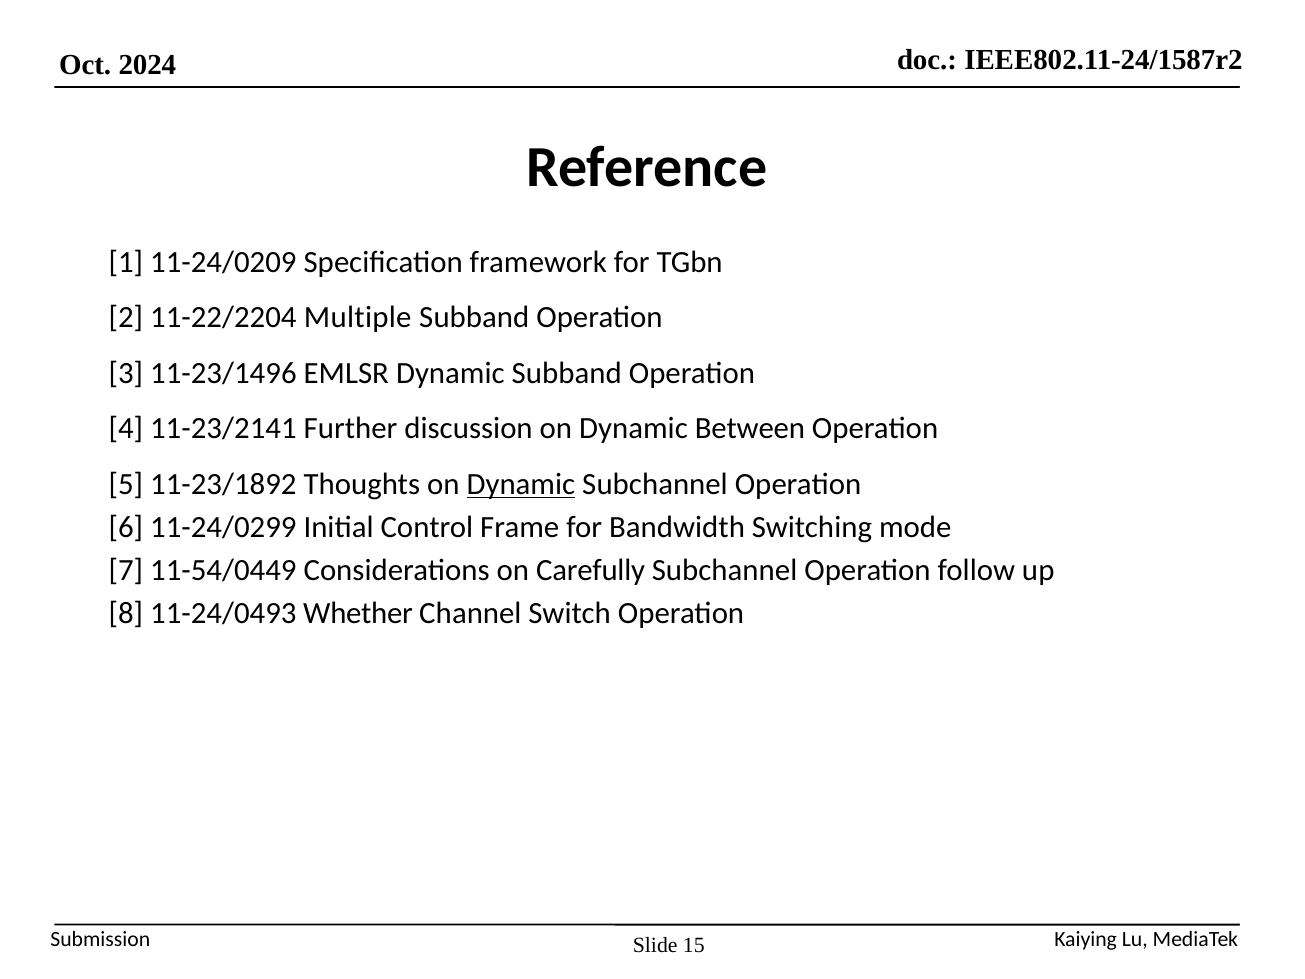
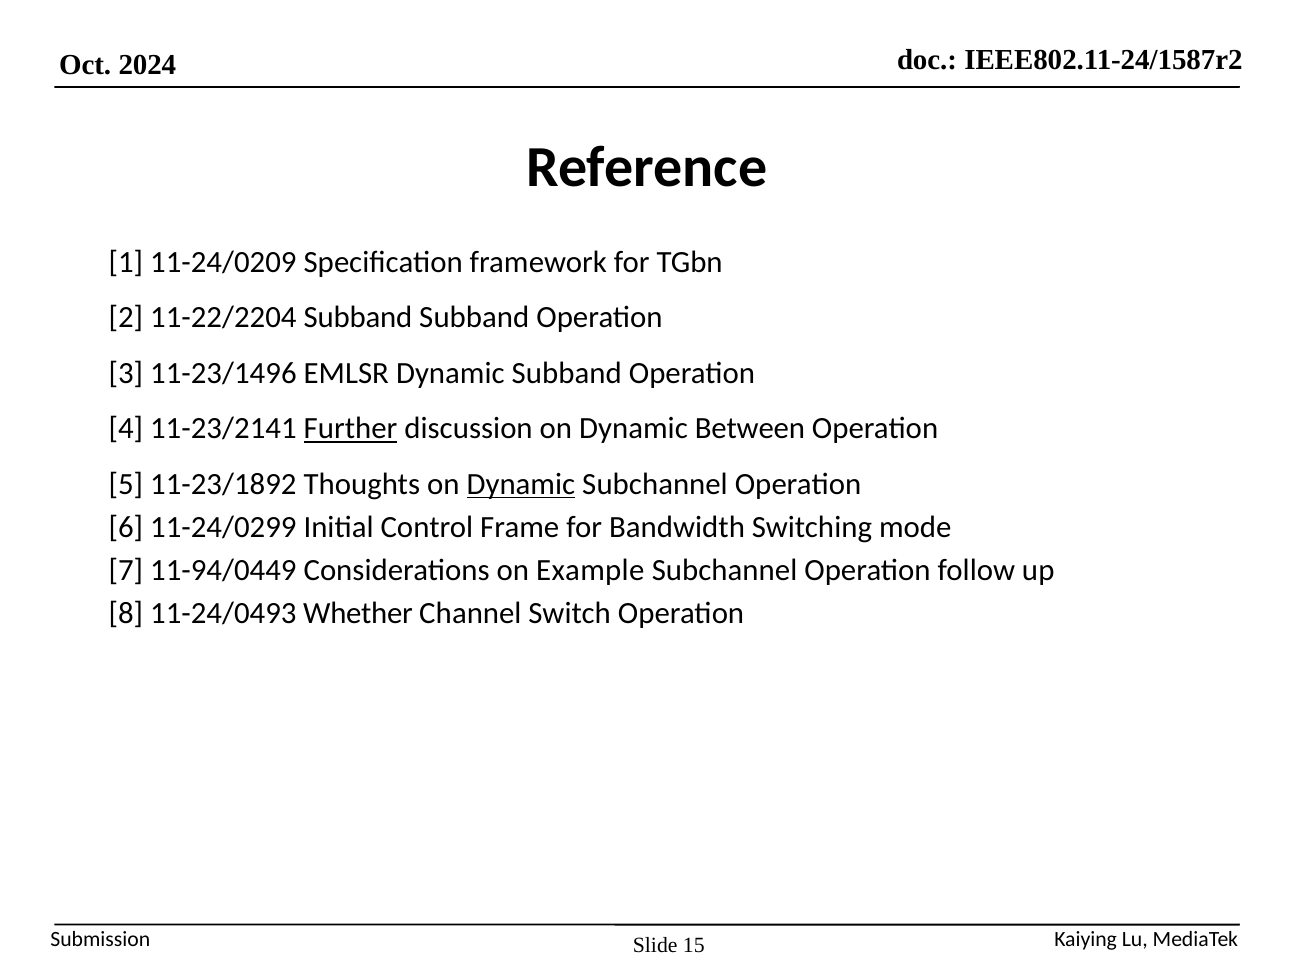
11-22/2204 Multiple: Multiple -> Subband (358, 318)
Further underline: none -> present (351, 429)
11-54/0449: 11-54/0449 -> 11-94/0449 (223, 570)
Carefully: Carefully -> Example (590, 570)
